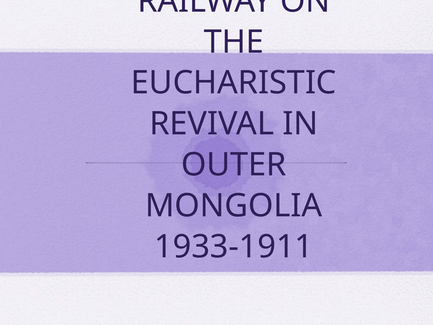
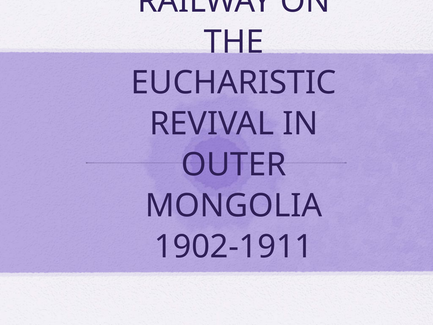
1933-1911: 1933-1911 -> 1902-1911 (234, 246)
